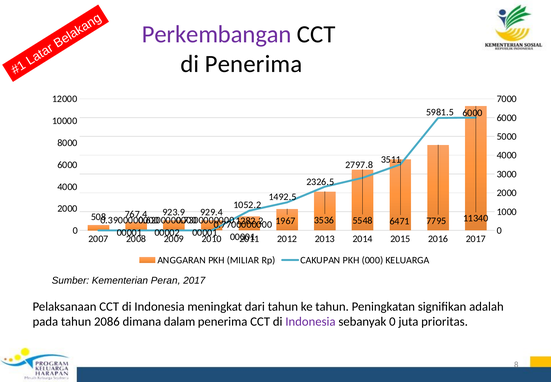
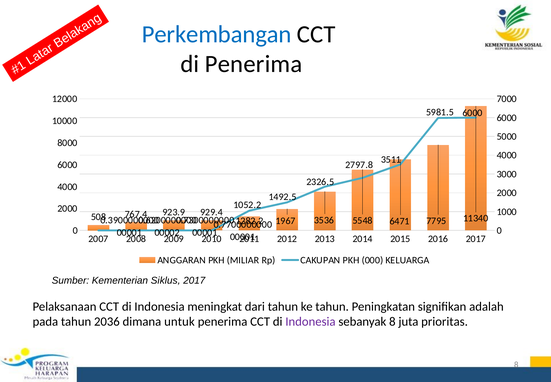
Perkembangan colour: purple -> blue (217, 34)
Peran: Peran -> Siklus (166, 280)
2086: 2086 -> 2036 (107, 321)
dalam: dalam -> untuk (179, 321)
sebanyak 0: 0 -> 8 (392, 321)
